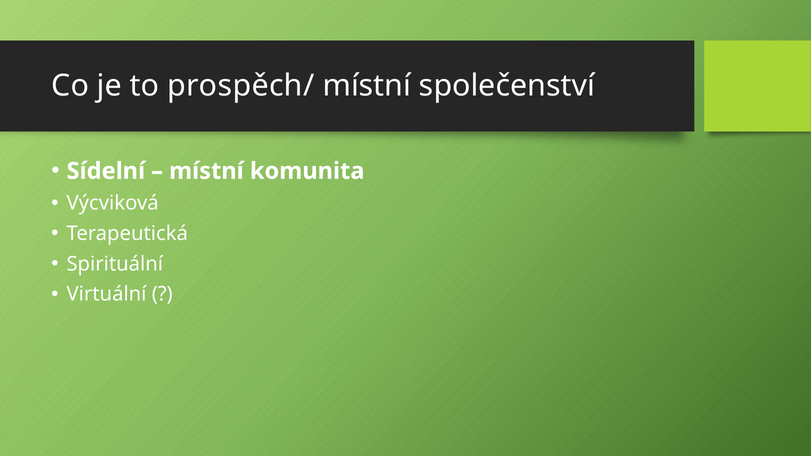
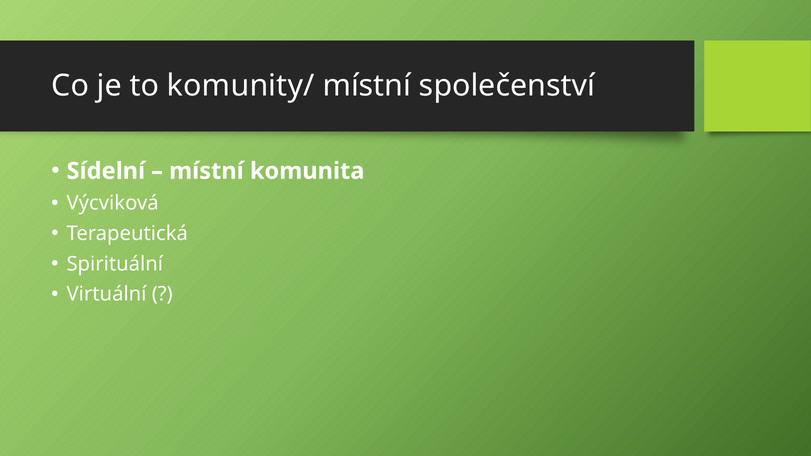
prospěch/: prospěch/ -> komunity/ (241, 86)
